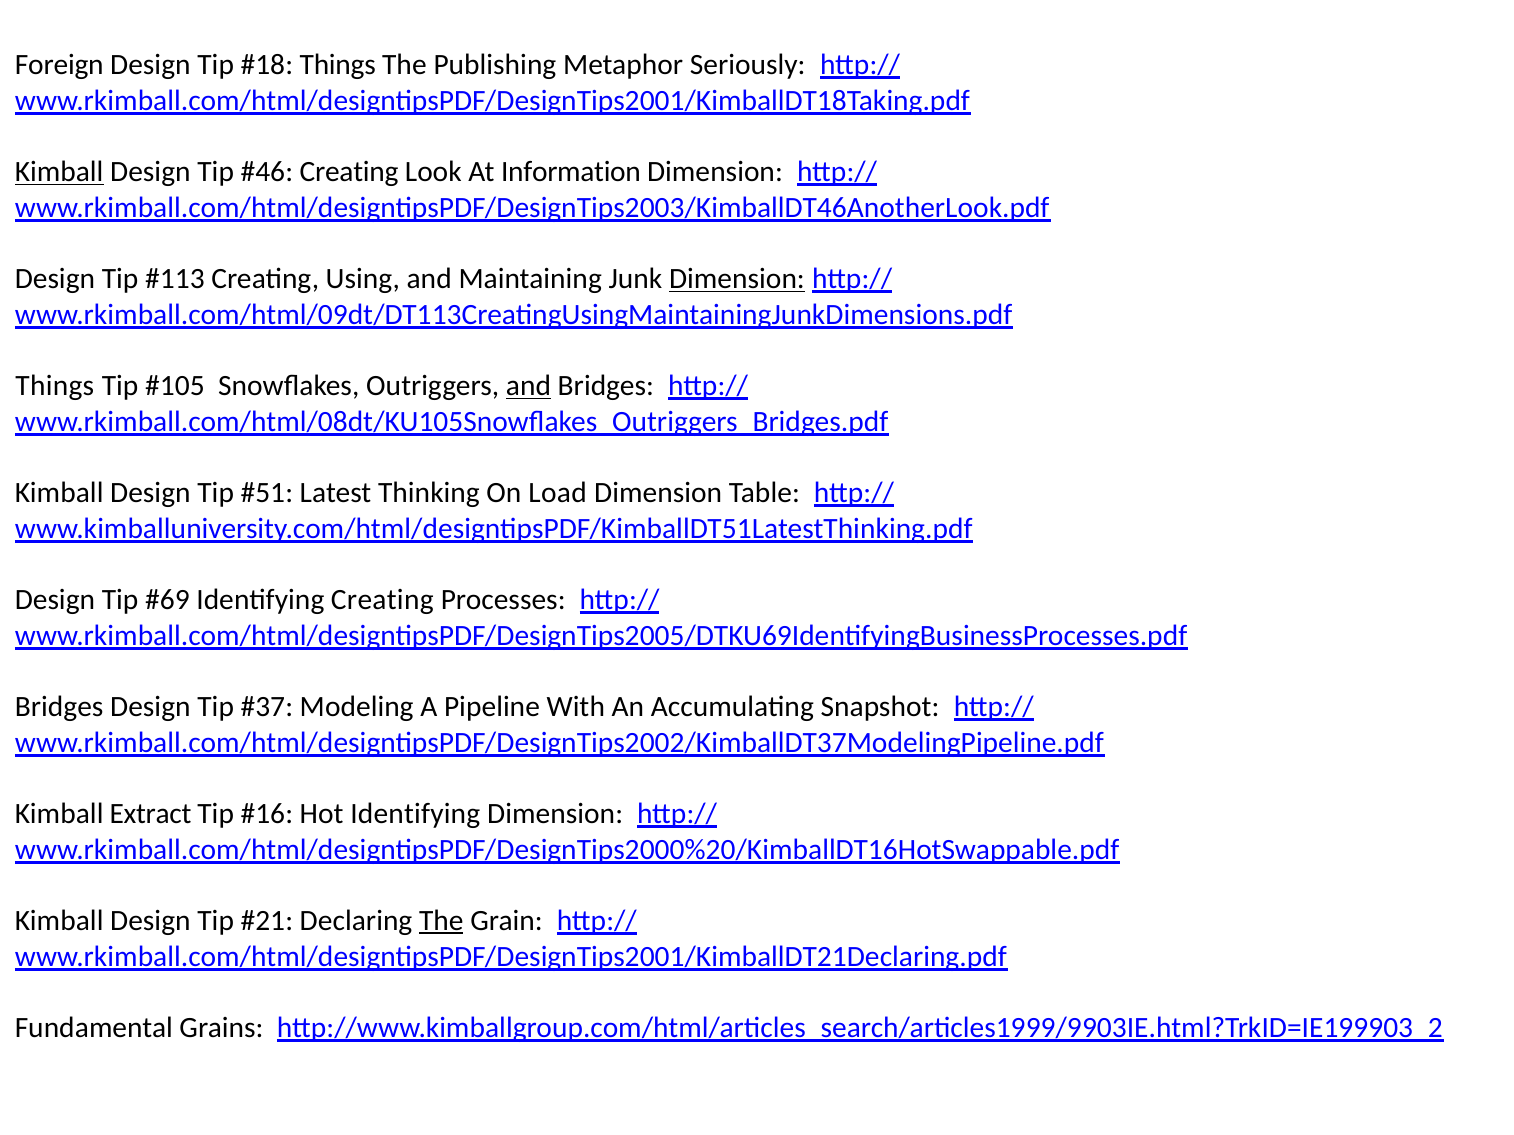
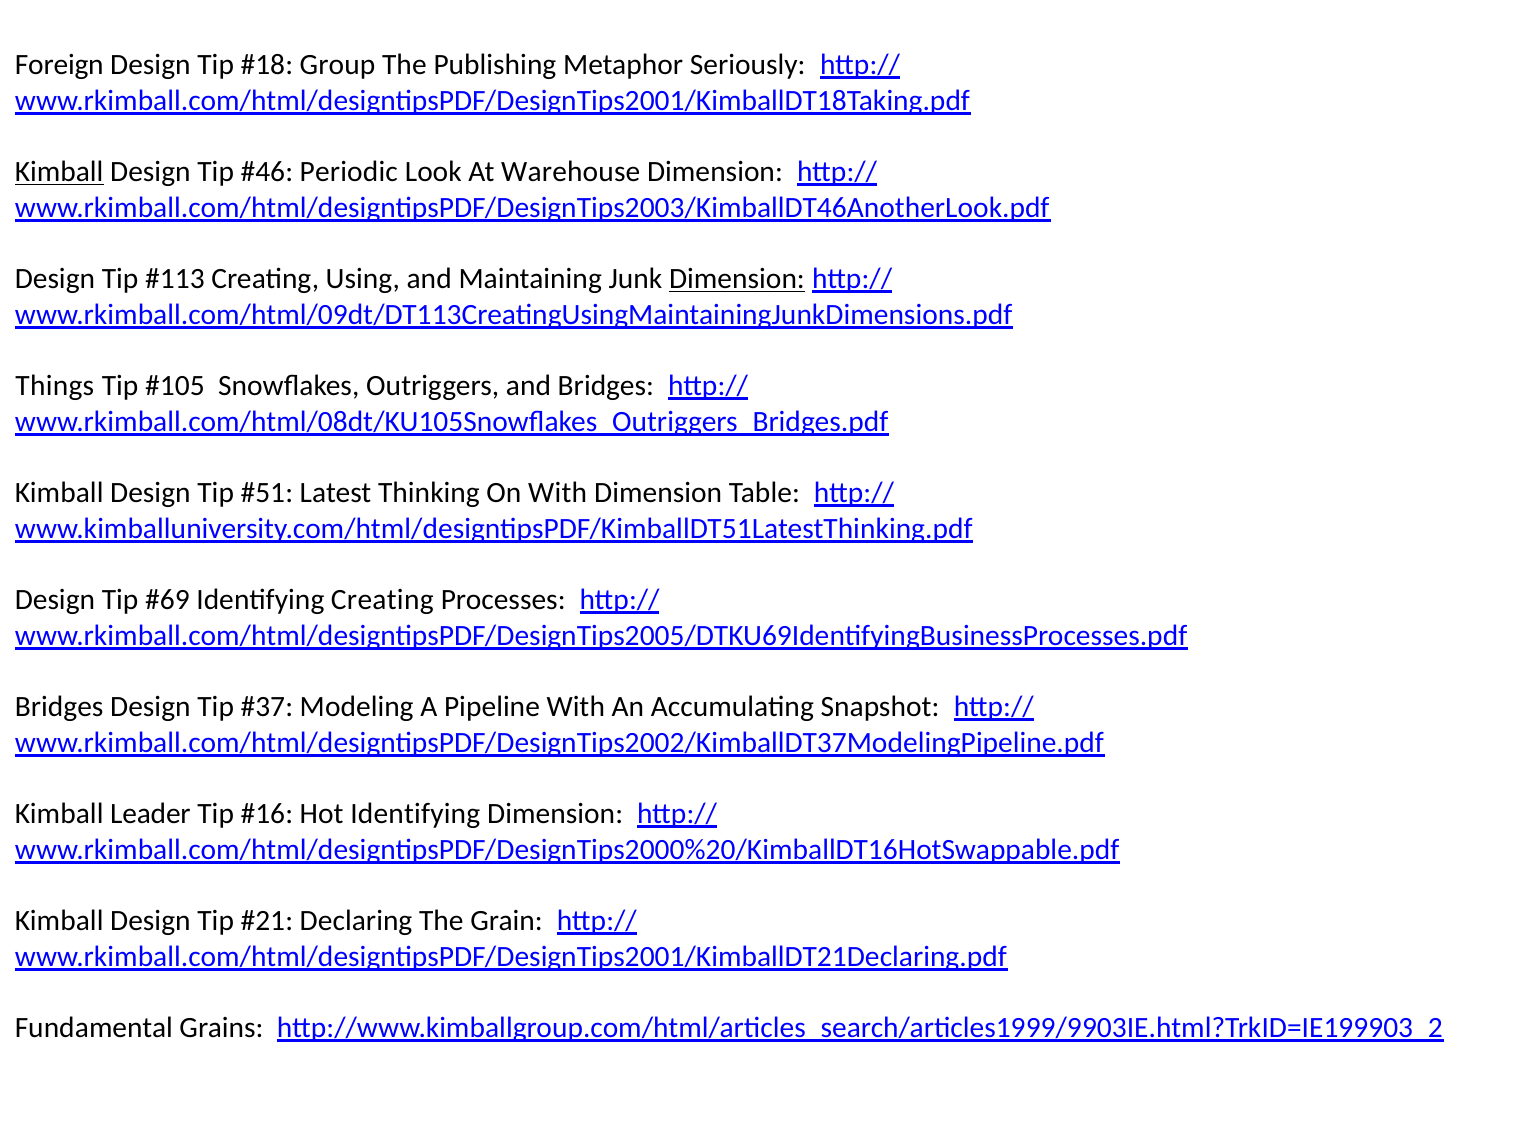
Things: Things -> Group (338, 65)
Creating: Creating -> Periodic (349, 172)
Information: Information -> Warehouse (571, 172)
and underline: present -> none (528, 386)
On Load: Load -> With (558, 493)
Extract: Extract -> Leader (150, 814)
The underline: present -> none (441, 921)
